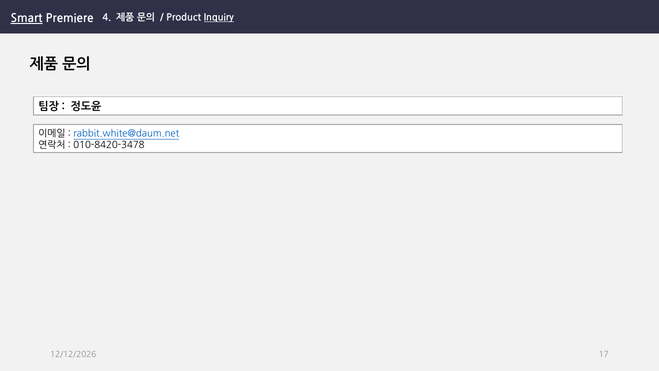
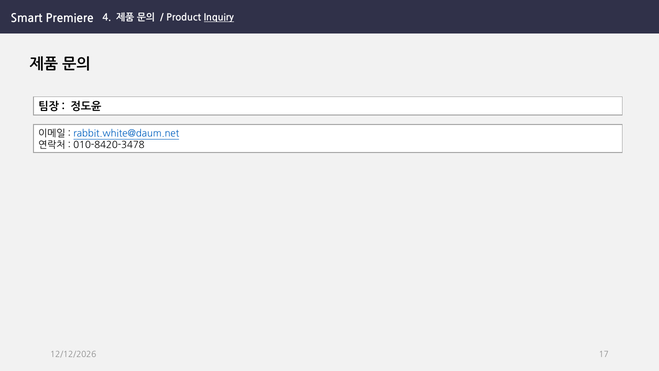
Smart underline: present -> none (27, 18)
